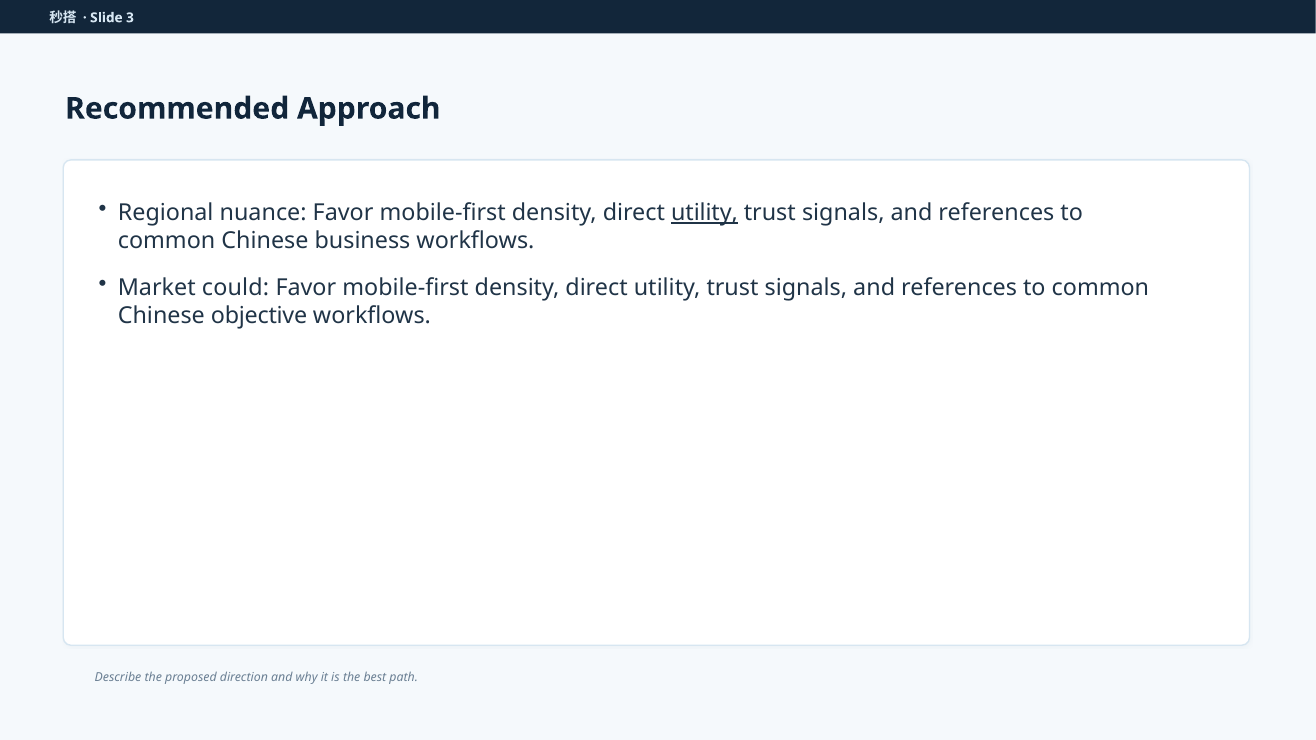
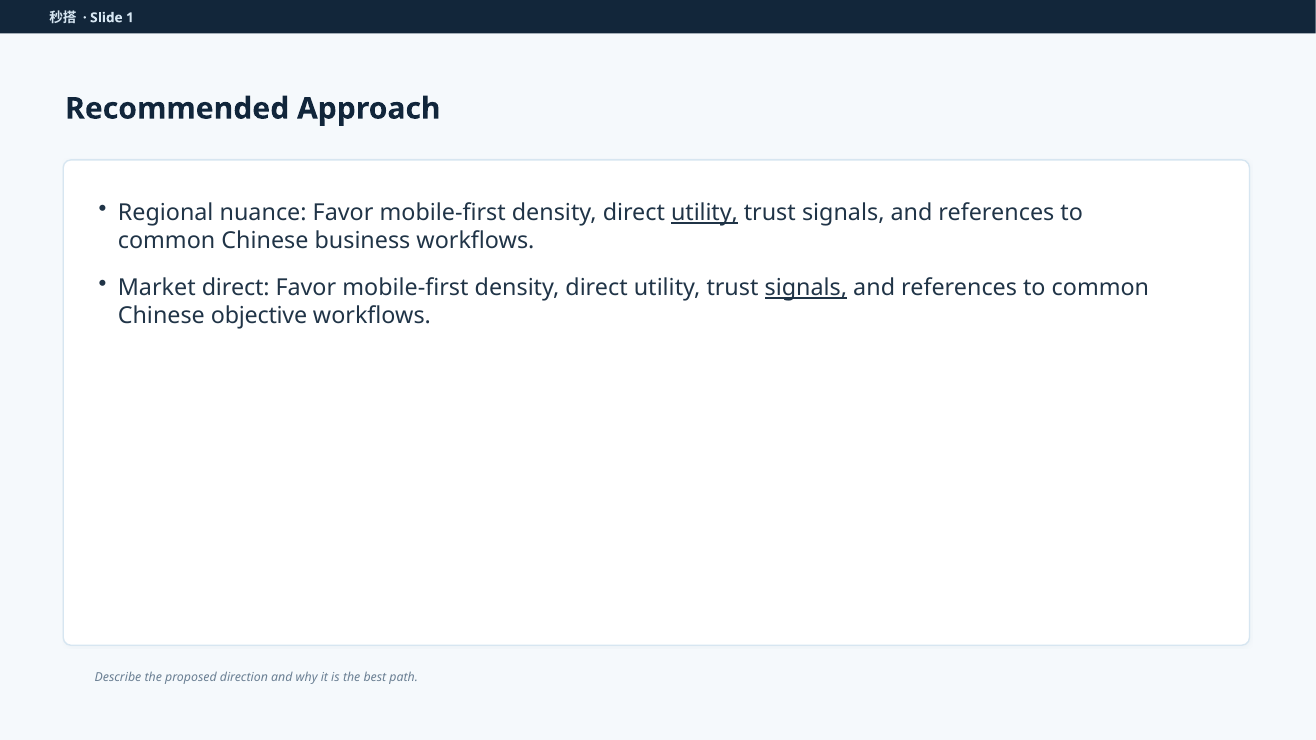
3: 3 -> 1 (130, 18)
Market could: could -> direct (236, 288)
signals underline: none -> present (806, 288)
